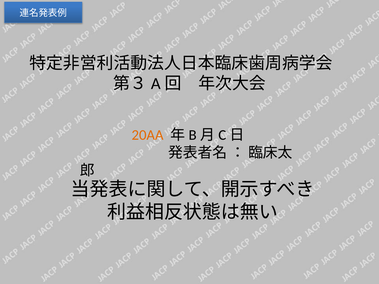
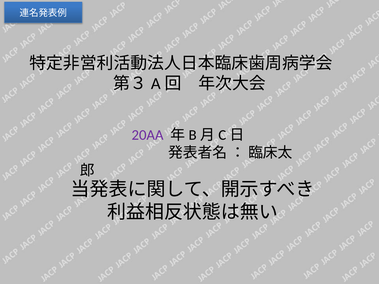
20AA colour: orange -> purple (148, 135)
